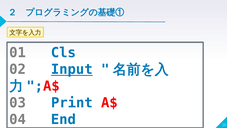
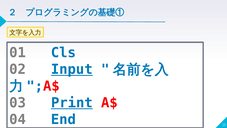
Print underline: none -> present (72, 103)
